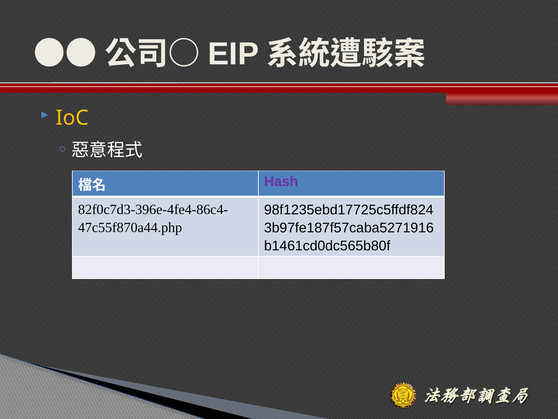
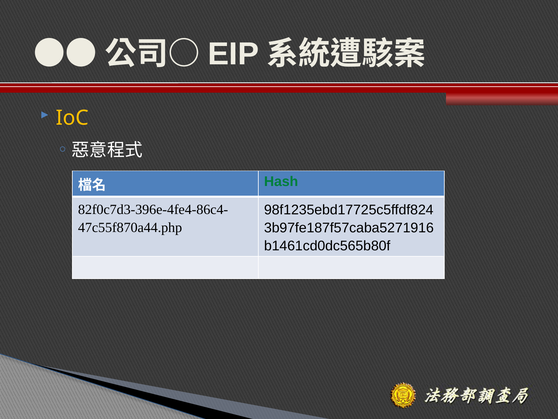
Hash colour: purple -> green (281, 181)
